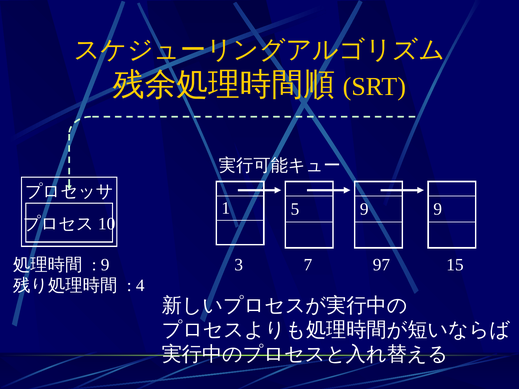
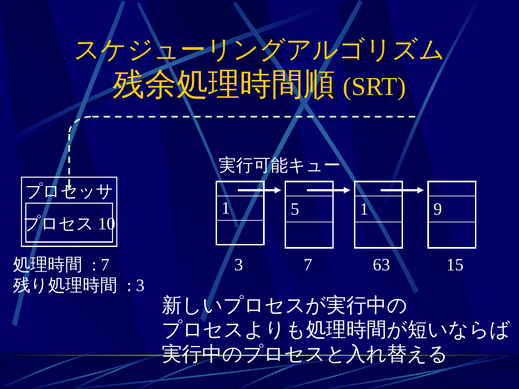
5 9: 9 -> 1 (364, 209)
97: 97 -> 63 (381, 265)
9: 9 -> 7 (105, 265)
4: 4 -> 3 (140, 286)
